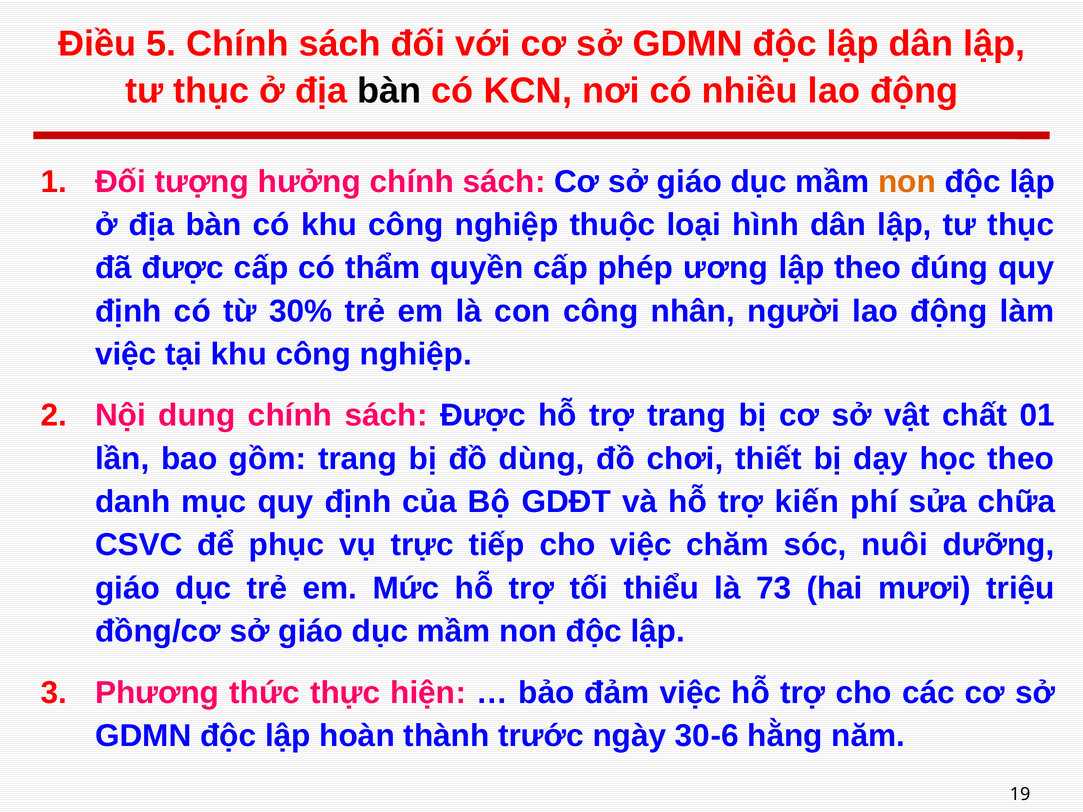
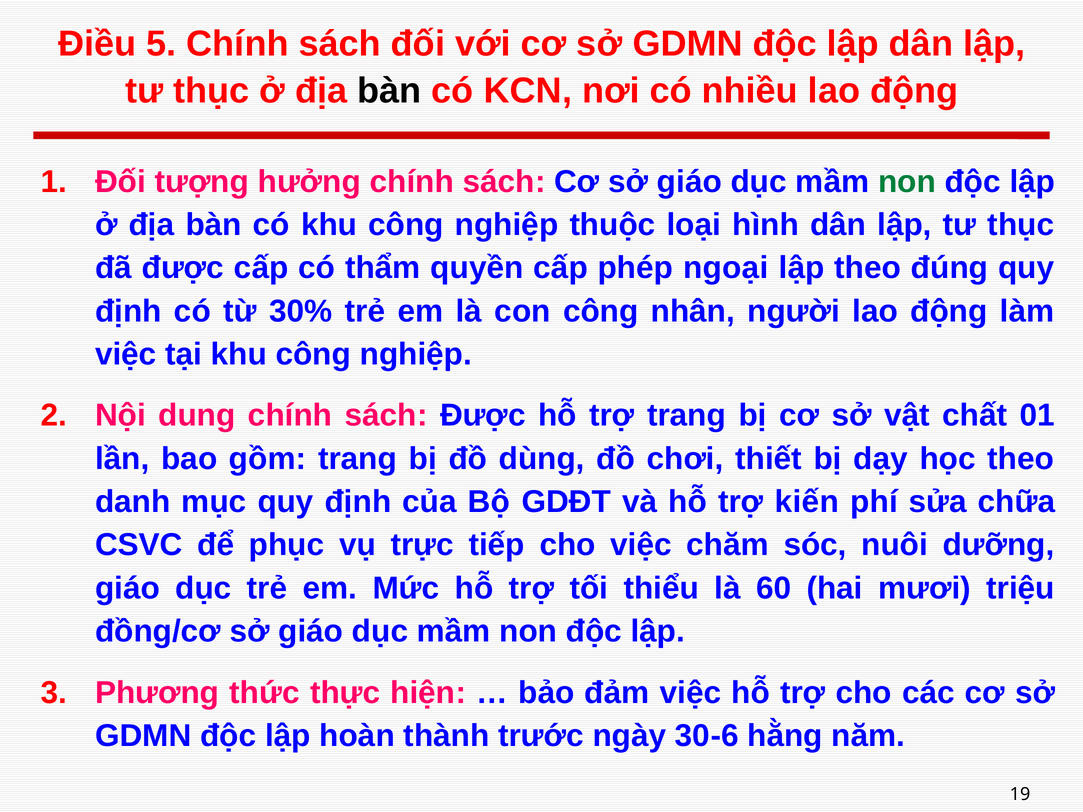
non colour: orange -> green (907, 182)
ương: ương -> ngoại (726, 268)
73: 73 -> 60 (774, 588)
